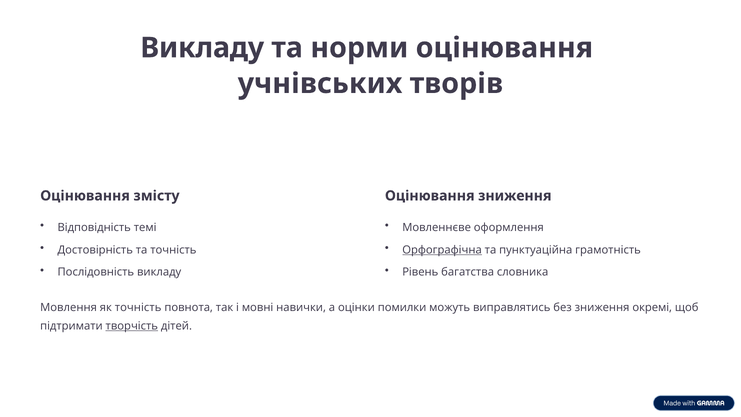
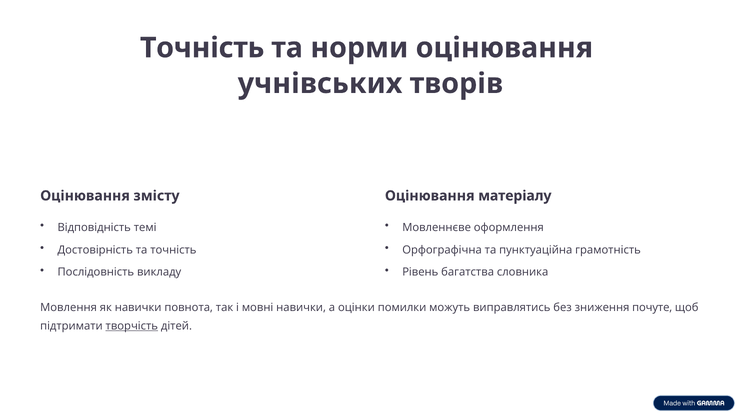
Викладу: Викладу -> Точність (202, 48)
Оцінювання зниження: зниження -> матеріалу (515, 196)
Орфографічна underline: present -> none (442, 250)
як точність: точність -> навички (138, 307)
окремі: окремі -> почуте (652, 307)
